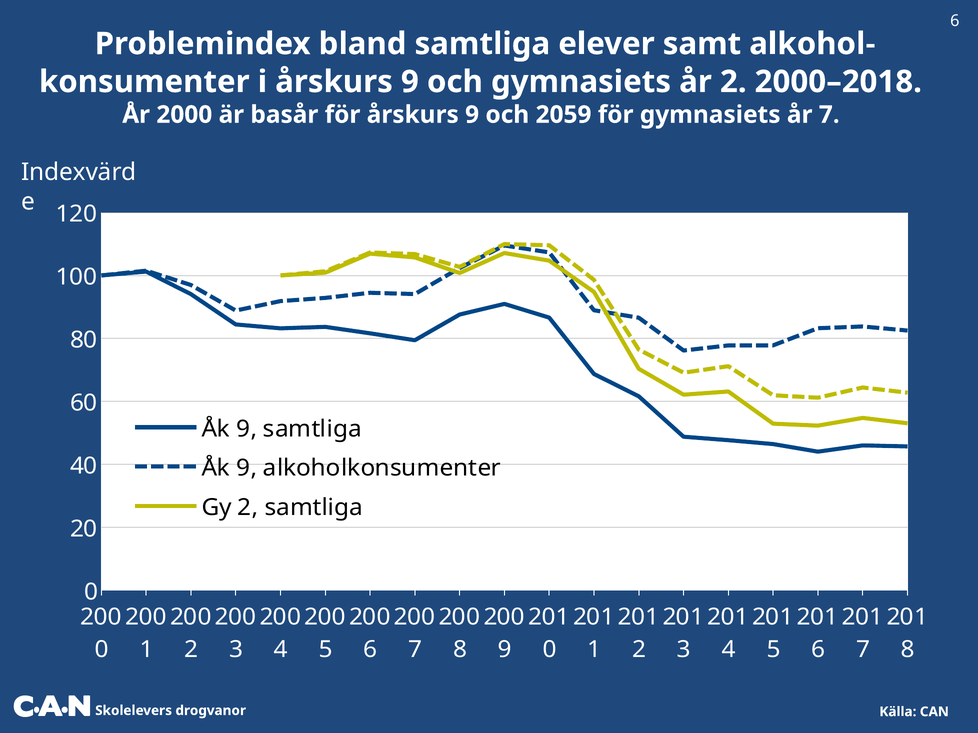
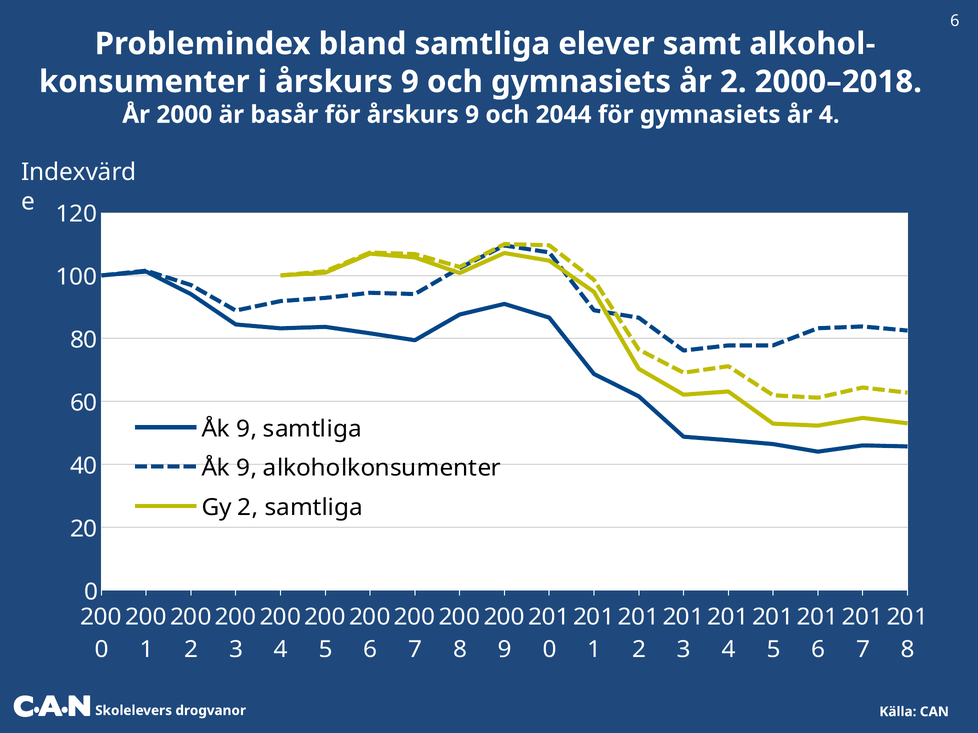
2059: 2059 -> 2044 (564, 115)
år 7: 7 -> 4 (829, 115)
